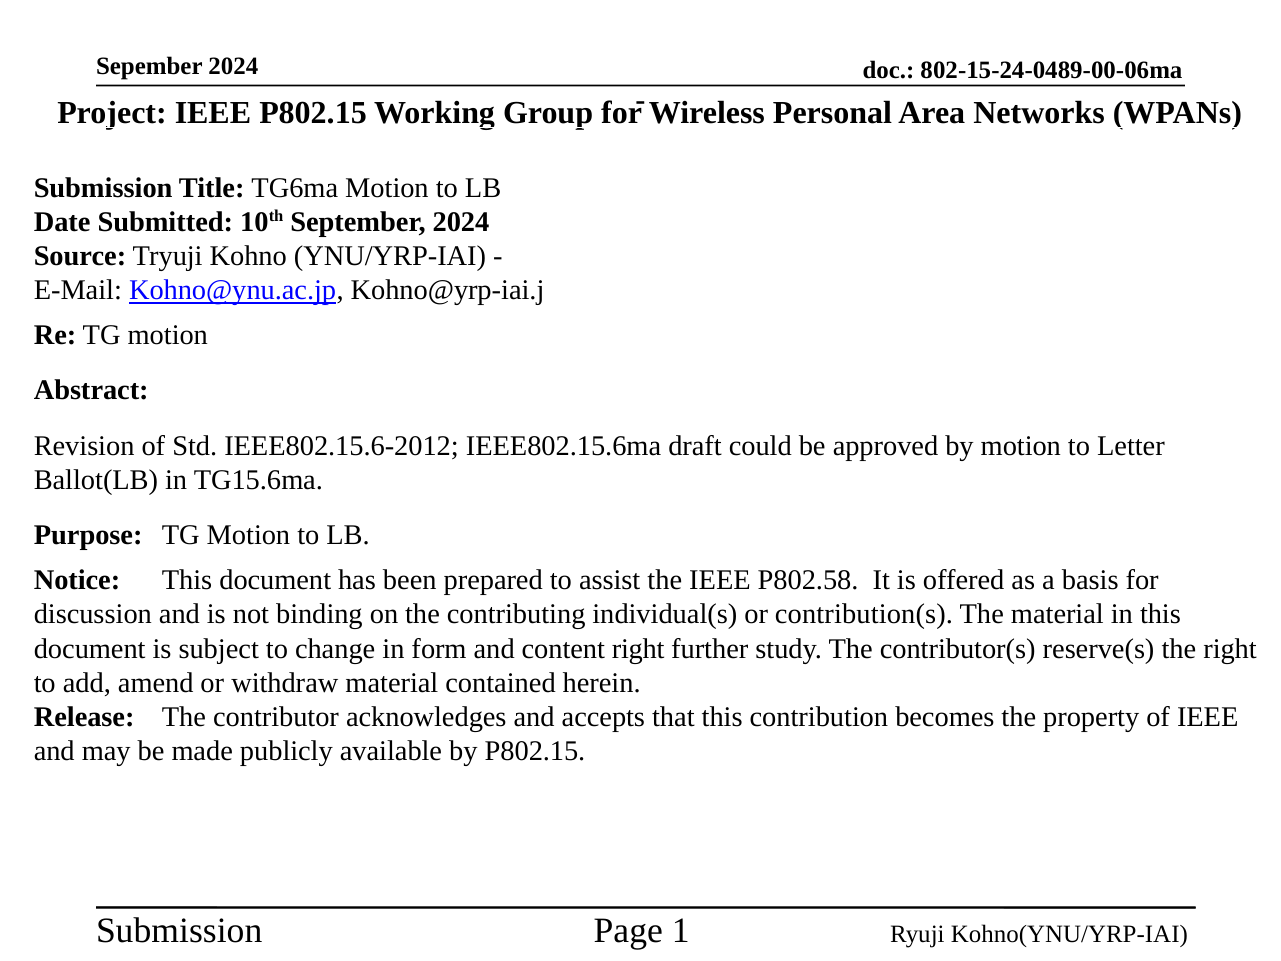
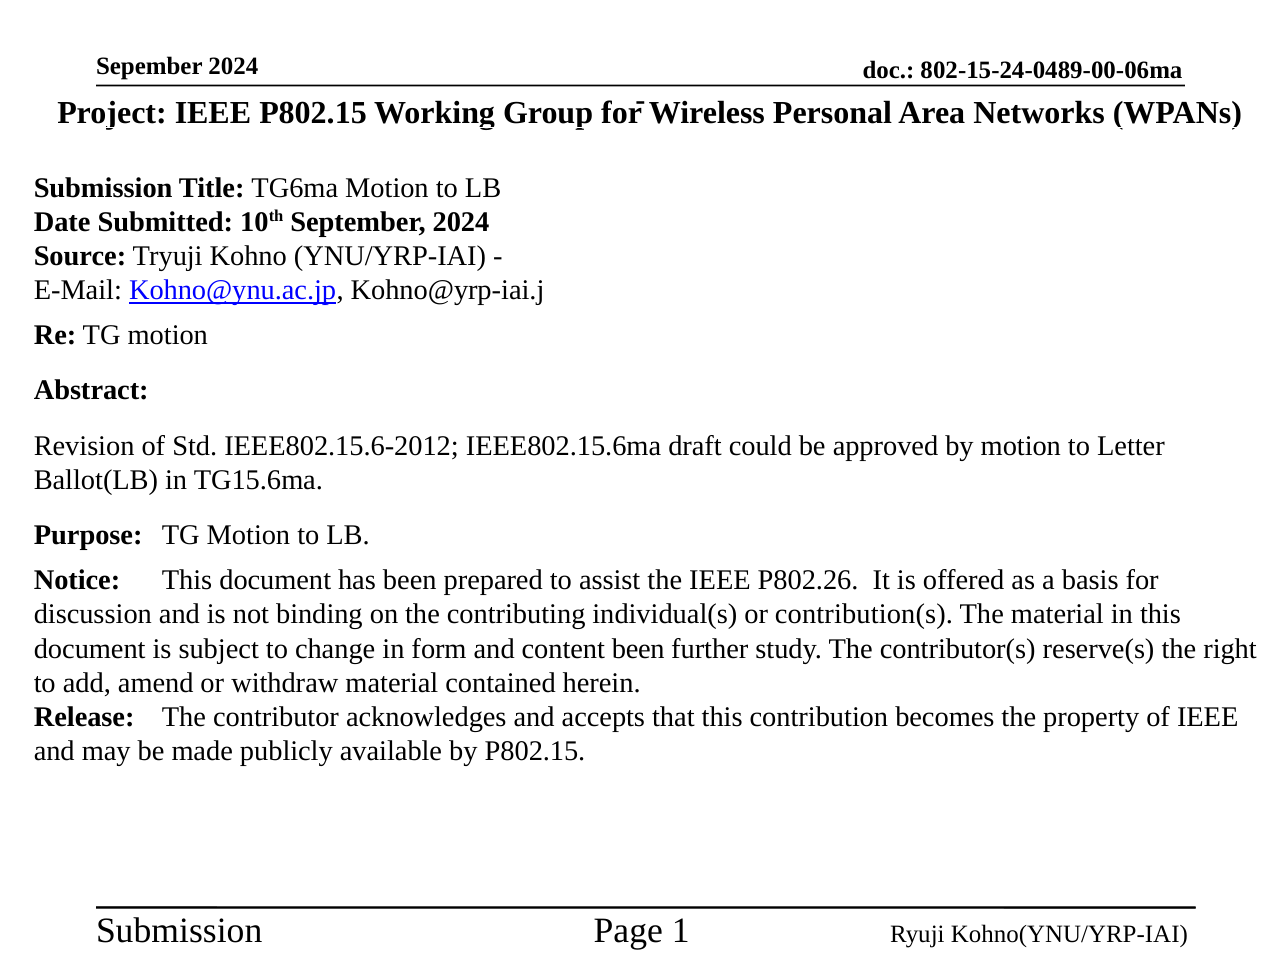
P802.58: P802.58 -> P802.26 (808, 580)
content right: right -> been (638, 649)
